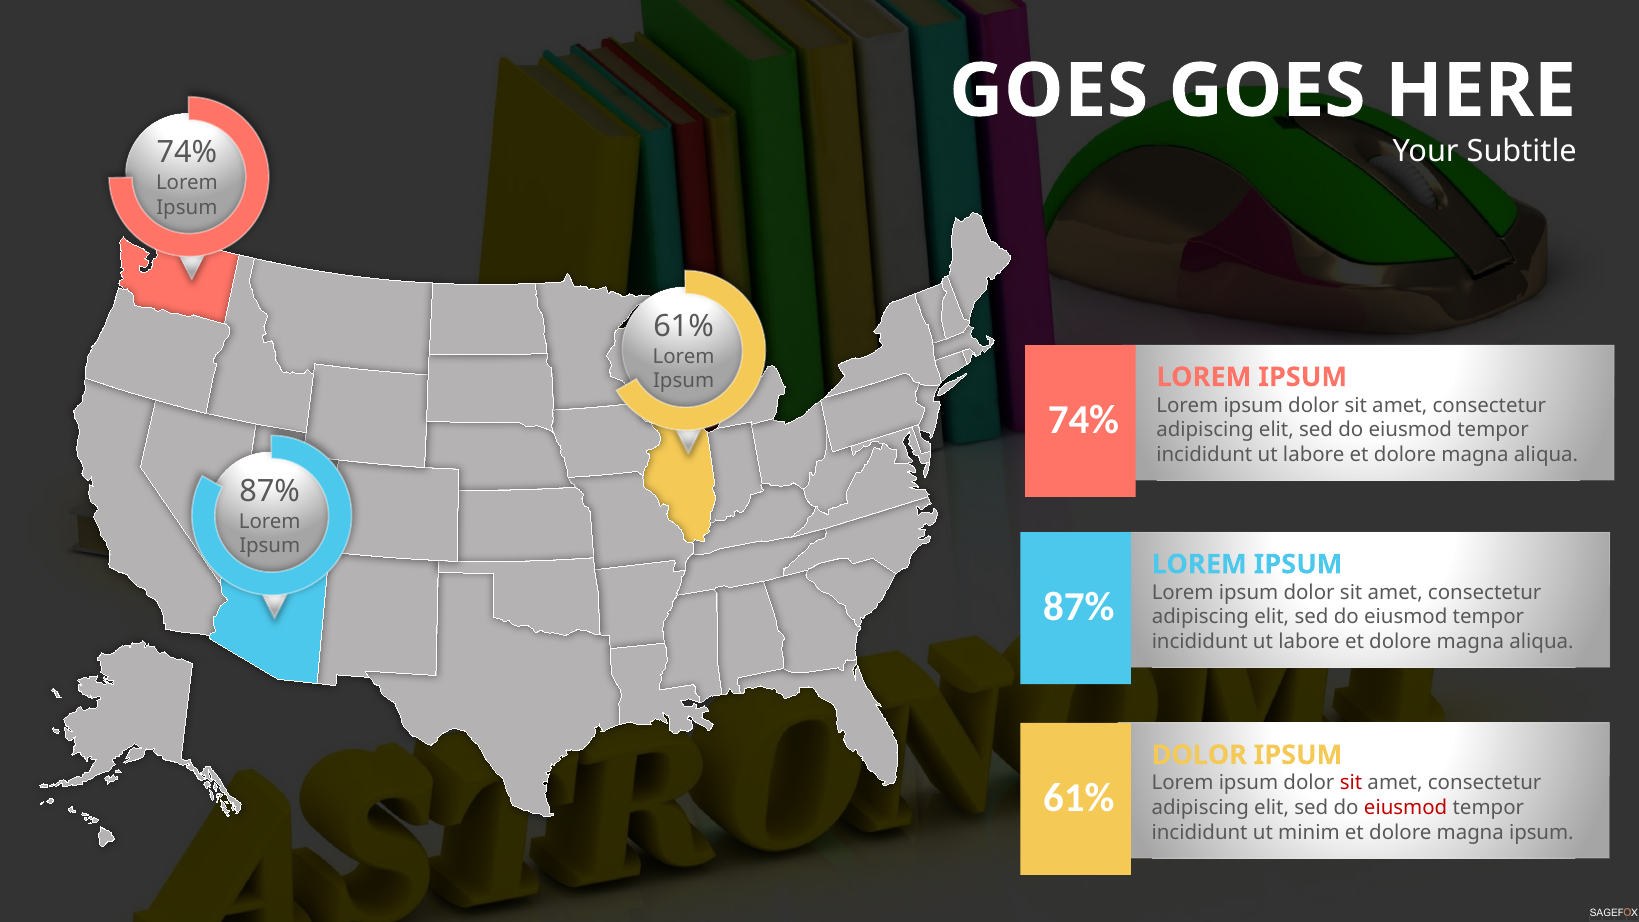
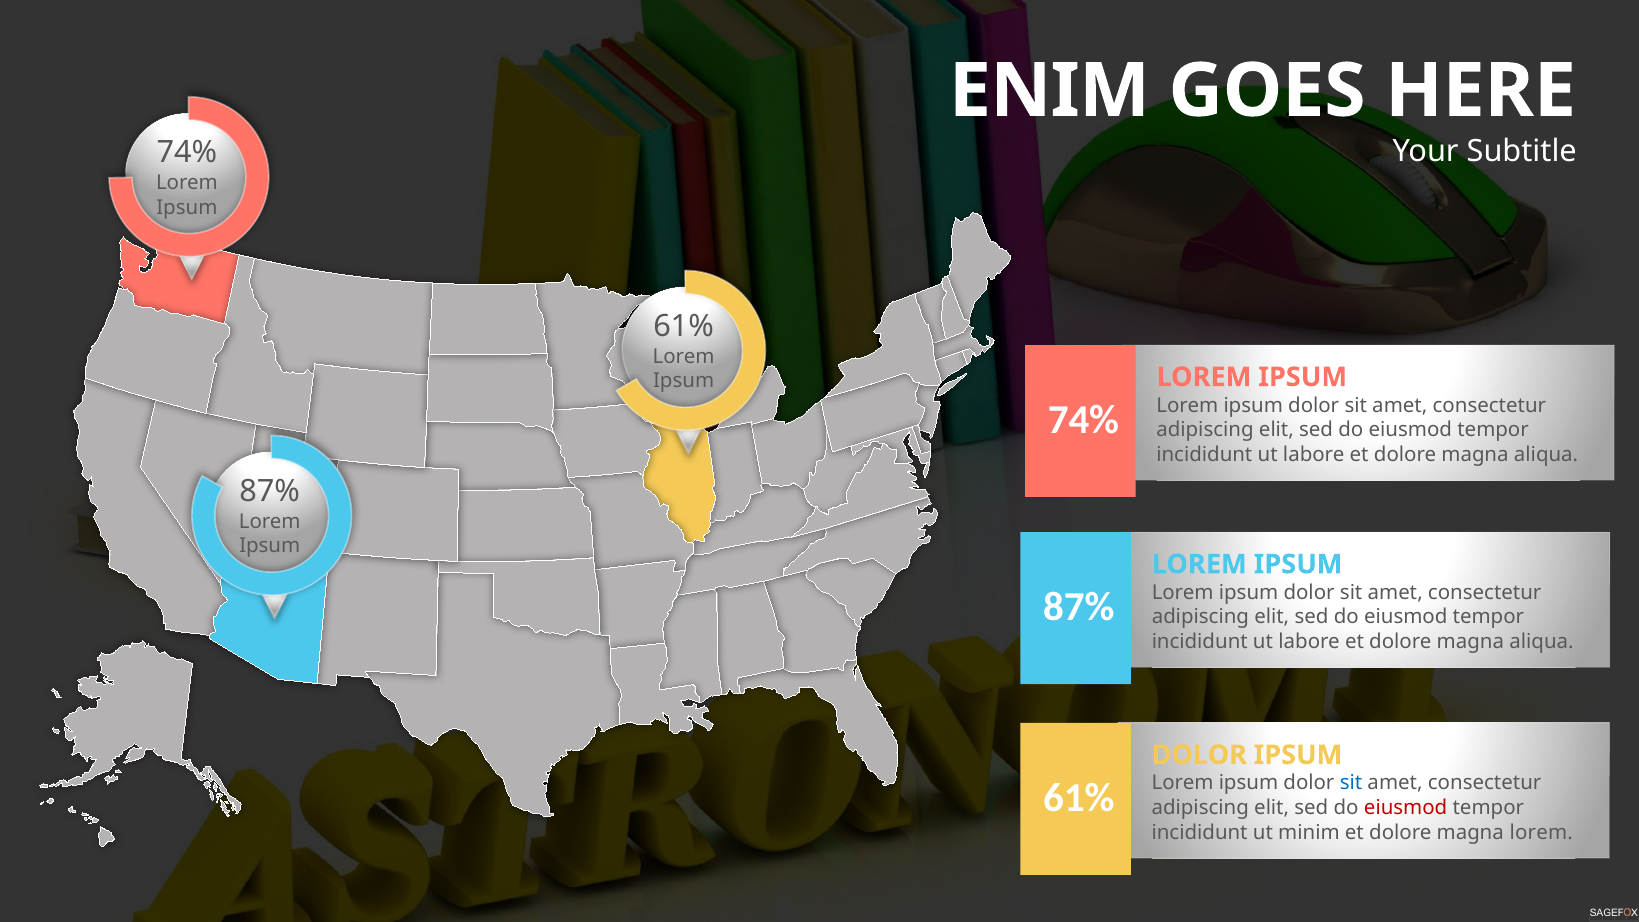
GOES: GOES -> ENIM (1049, 91)
sit colour: red -> blue (1351, 783)
magna ipsum: ipsum -> lorem (1541, 832)
